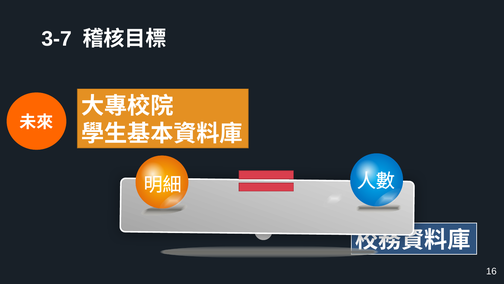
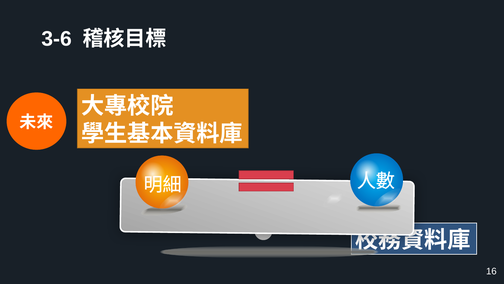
3-7: 3-7 -> 3-6 (57, 39)
